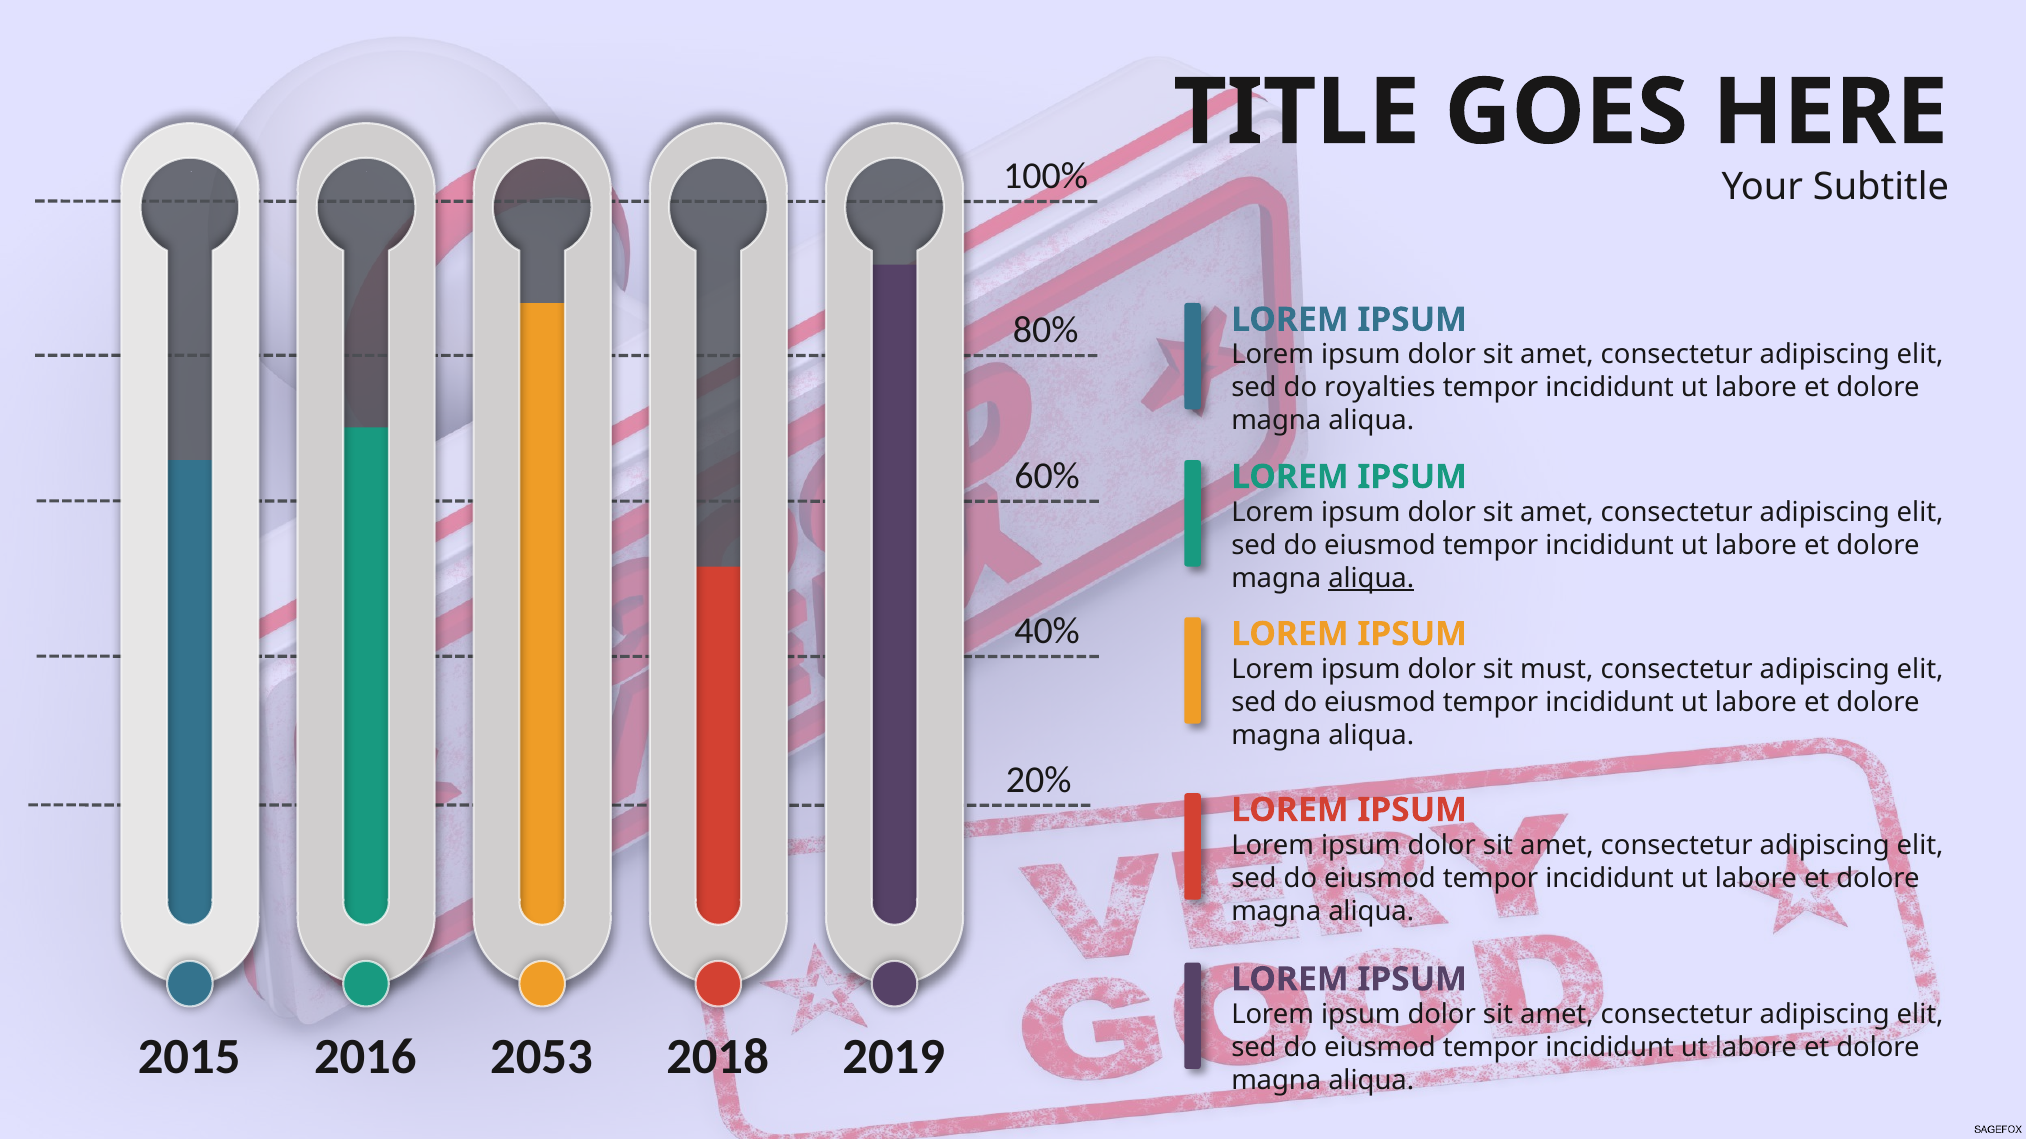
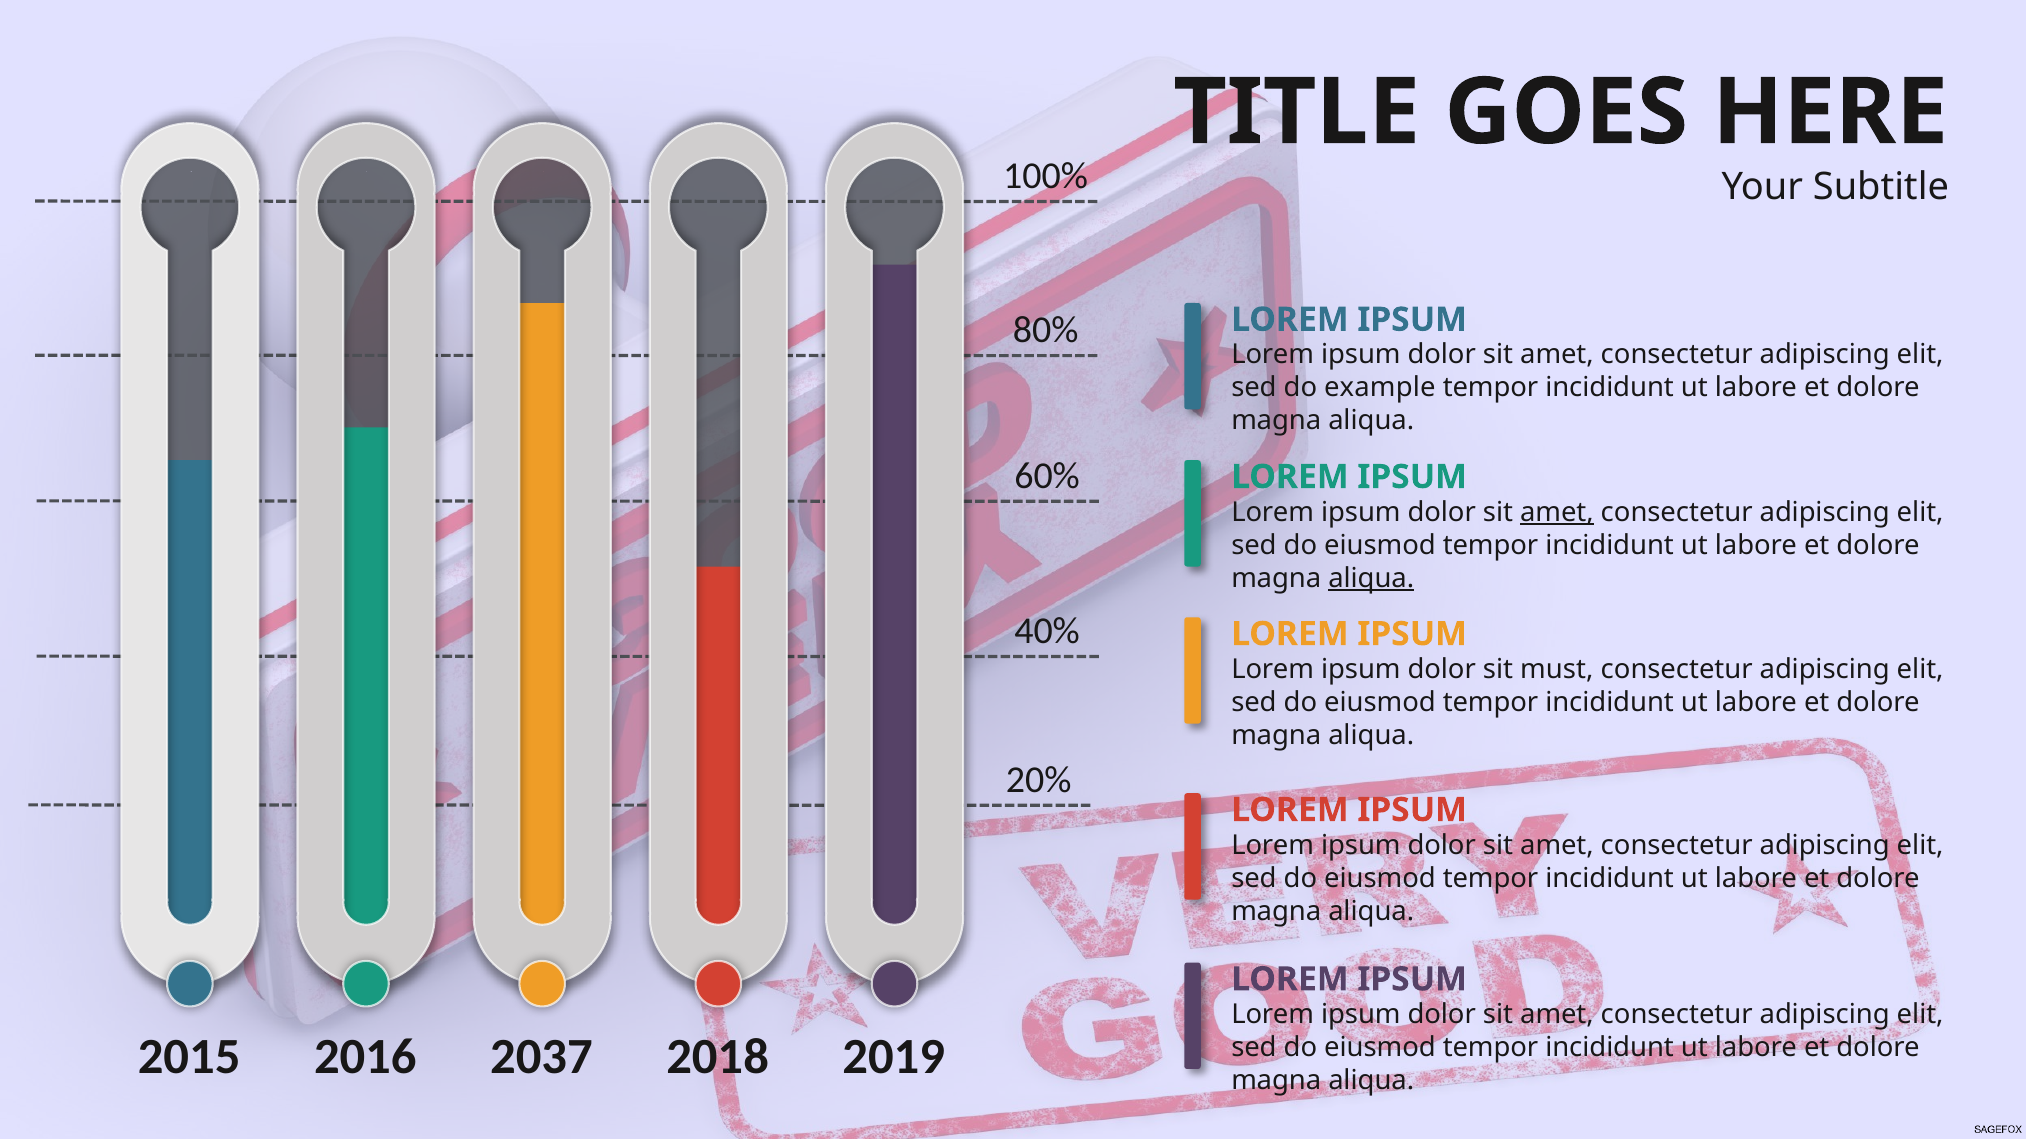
royalties: royalties -> example (1380, 388)
amet underline: none -> present (1557, 512)
2053: 2053 -> 2037 (541, 1057)
